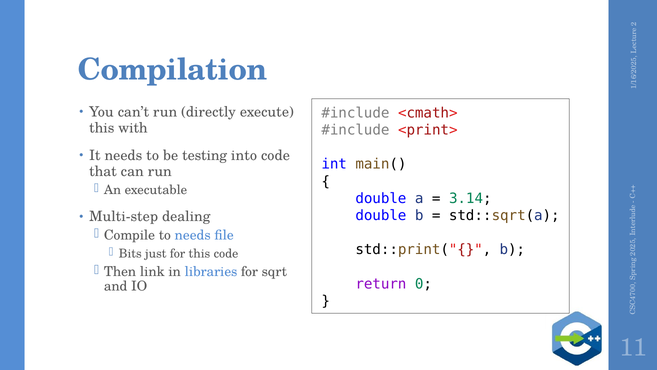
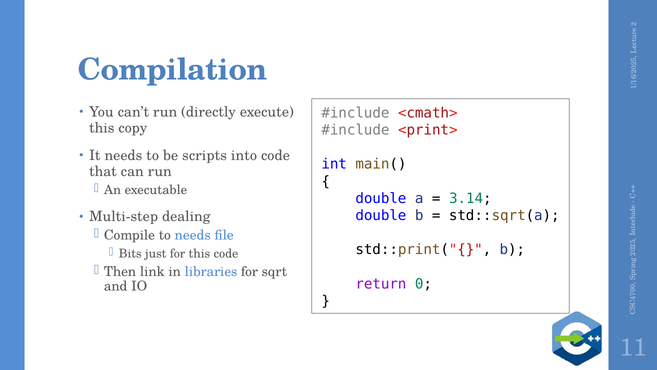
with: with -> copy (133, 128)
testing: testing -> scripts (205, 155)
